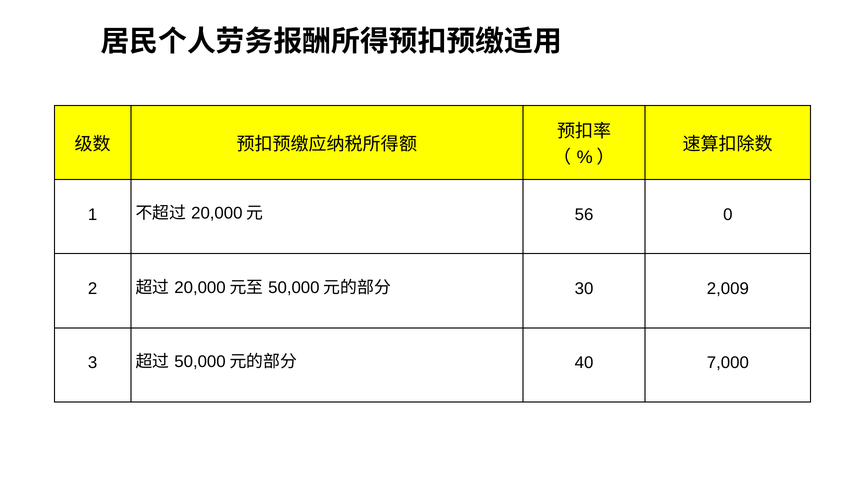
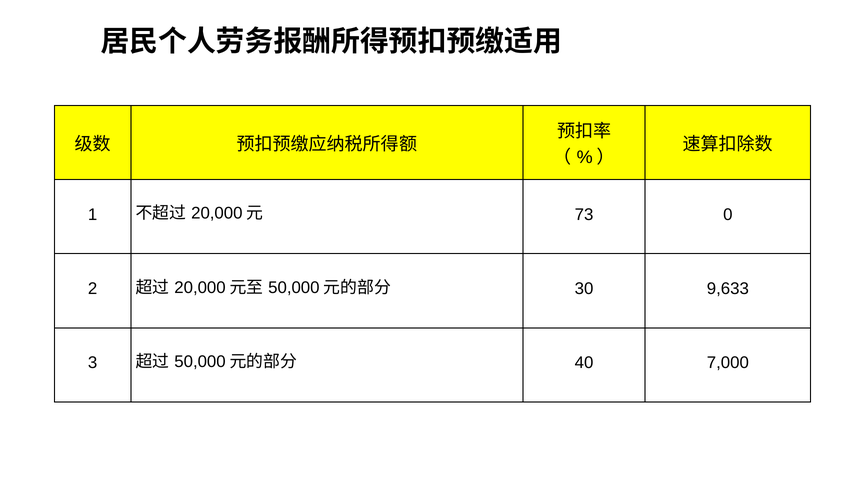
56: 56 -> 73 (584, 214)
2,009: 2,009 -> 9,633 (728, 289)
